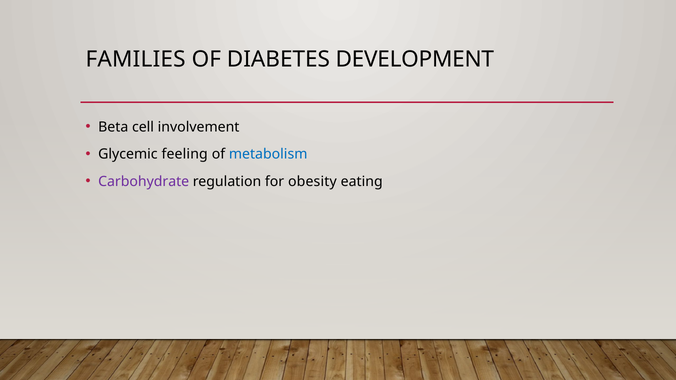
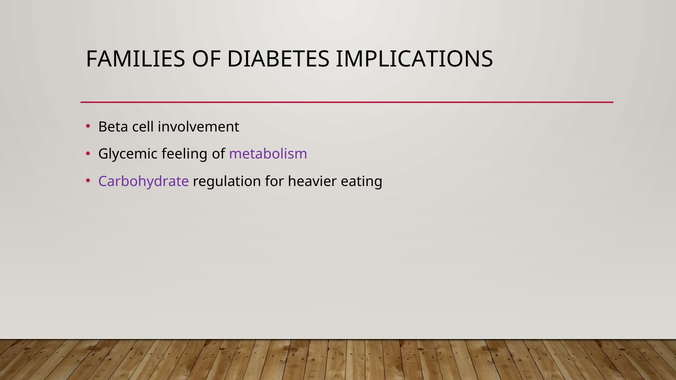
DEVELOPMENT: DEVELOPMENT -> IMPLICATIONS (415, 59)
metabolism colour: blue -> purple (268, 154)
obesity: obesity -> heavier (312, 182)
